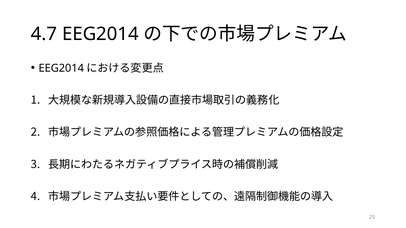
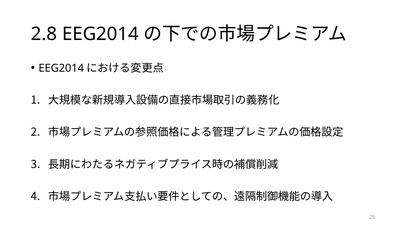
4.7: 4.7 -> 2.8 (44, 34)
